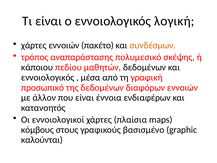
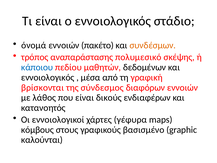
λογική: λογική -> στάδιο (174, 21)
χάρτες: χάρτες -> όνομά (34, 45)
κάποιου colour: black -> blue (37, 67)
προσωπικό: προσωπικό -> βρίσκονται (43, 87)
της δεδομένων: δεδομένων -> σύνδεσμος (102, 87)
άλλον: άλλον -> λάθος (44, 98)
έννοια: έννοια -> δικούς (109, 98)
πλαίσια: πλαίσια -> γέφυρα (130, 119)
